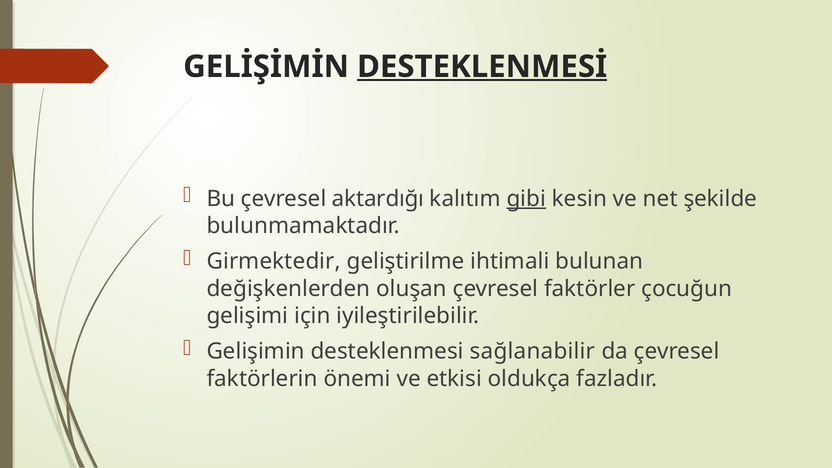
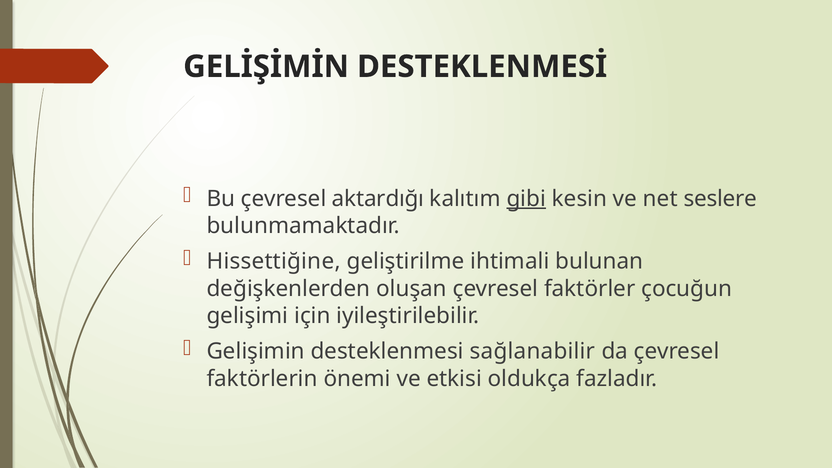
DESTEKLENMESİ underline: present -> none (482, 67)
şekilde: şekilde -> seslere (720, 199)
Girmektedir: Girmektedir -> Hissettiğine (274, 262)
